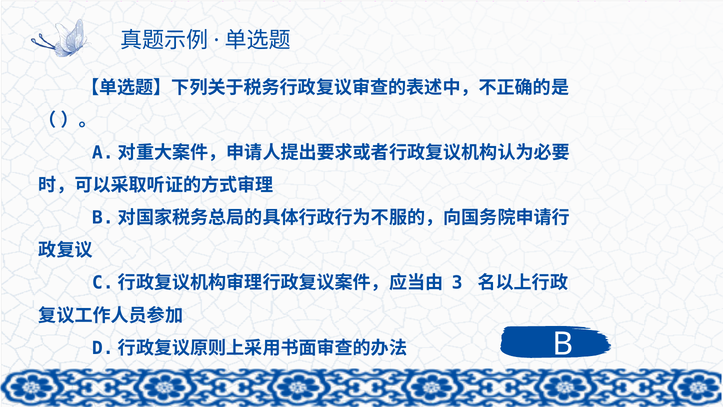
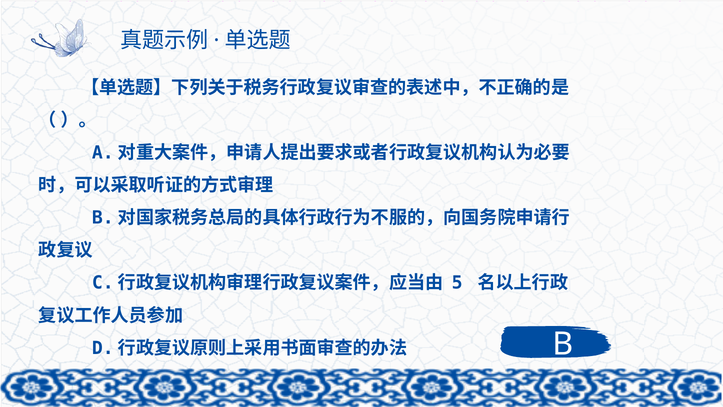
3: 3 -> 5 (457, 283)
